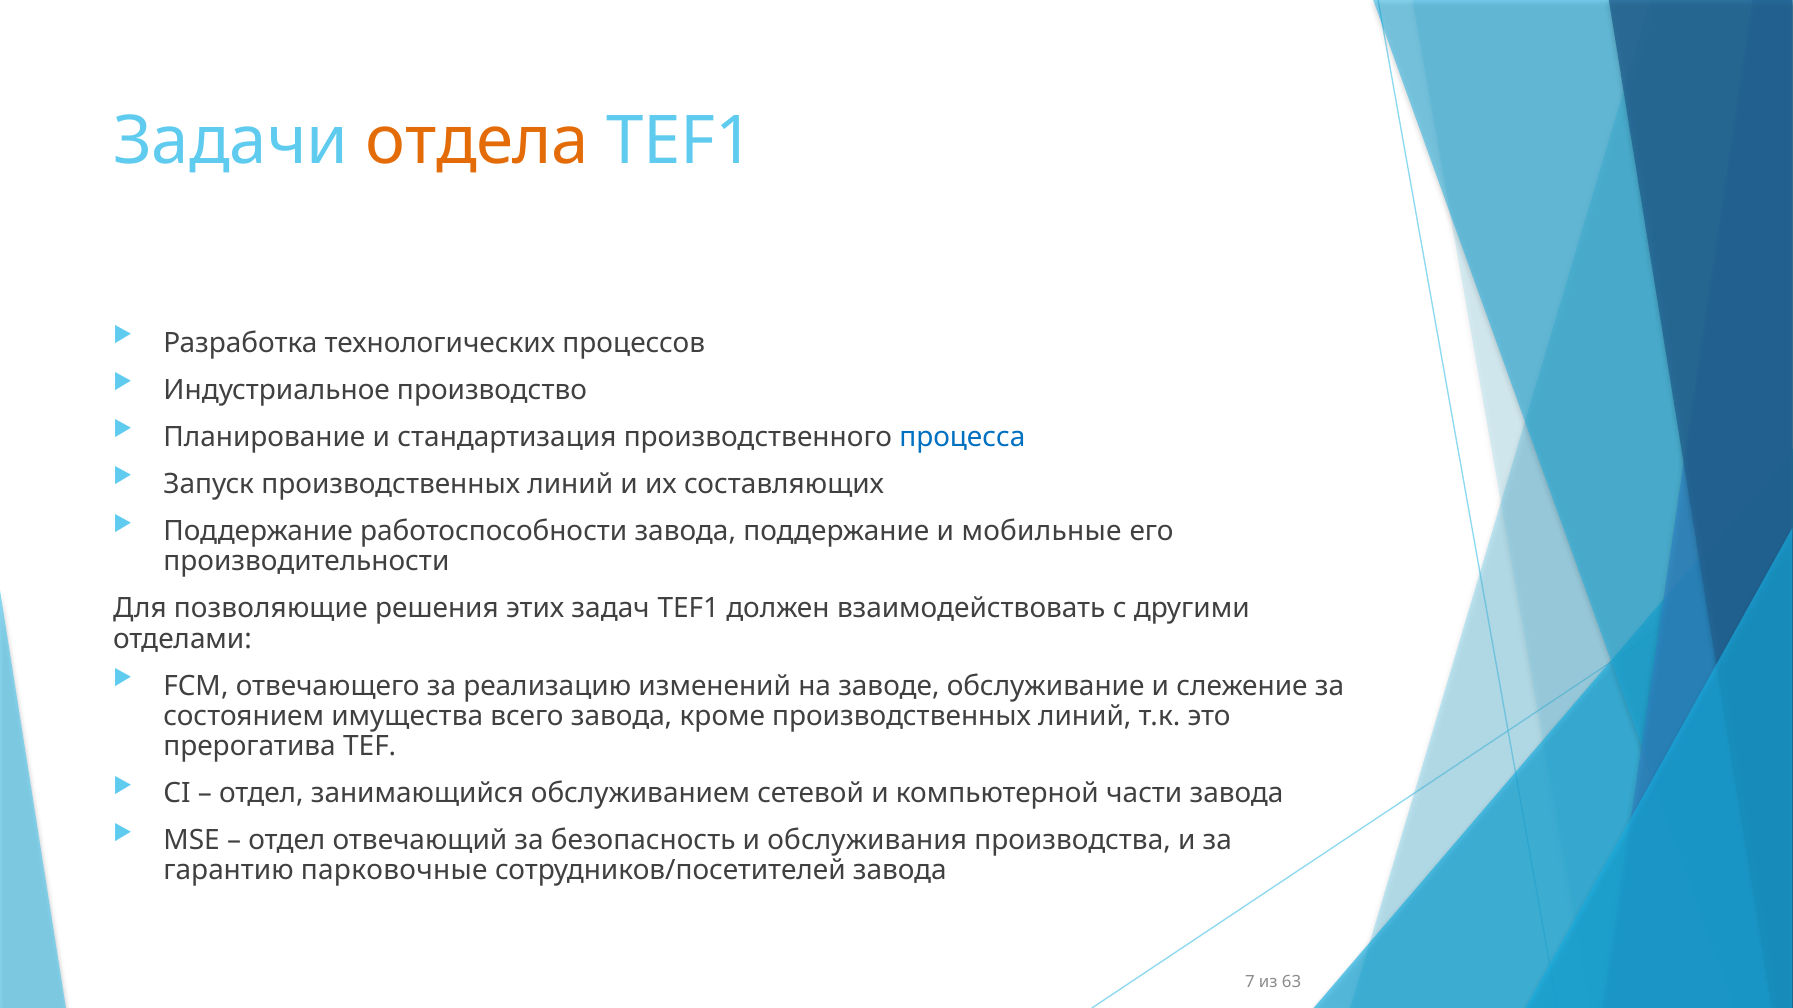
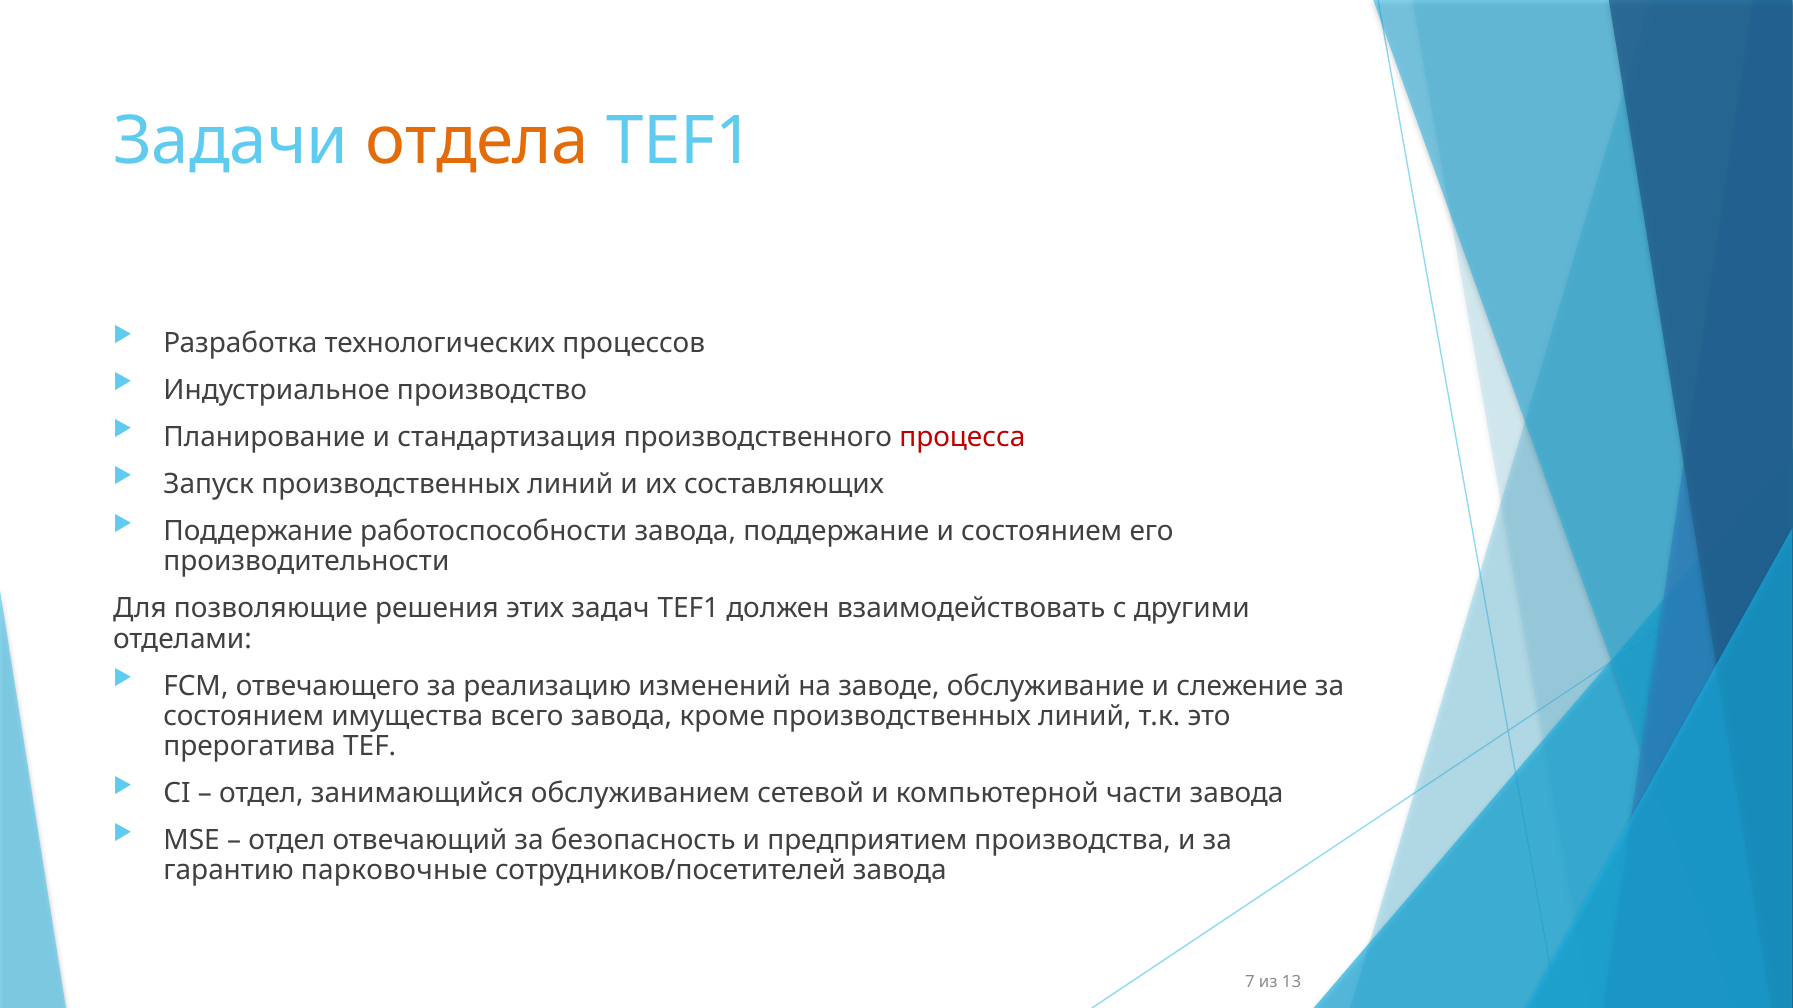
процесса colour: blue -> red (962, 437)
и мобильные: мобильные -> состоянием (1042, 532)
обслуживания: обслуживания -> предприятием (867, 841)
63: 63 -> 13 (1292, 983)
